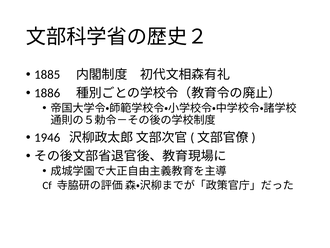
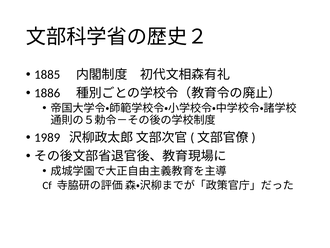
1946: 1946 -> 1989 (47, 137)
